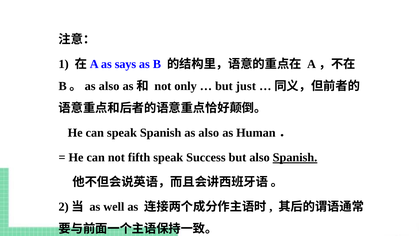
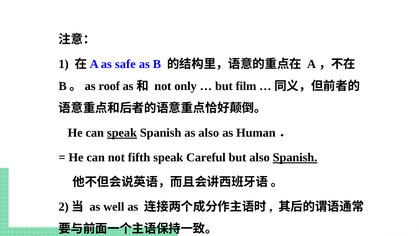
says: says -> safe (125, 64)
B。as also: also -> roof (109, 86)
just: just -> film (246, 86)
speak underline: none -> present (122, 133)
Success: Success -> Careful (206, 157)
